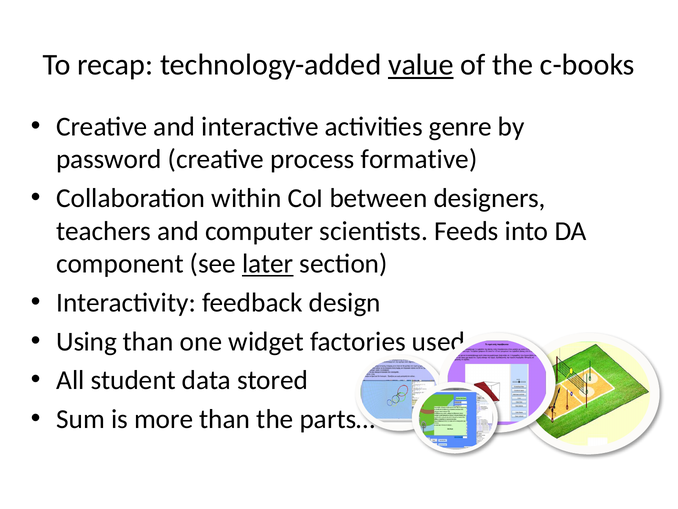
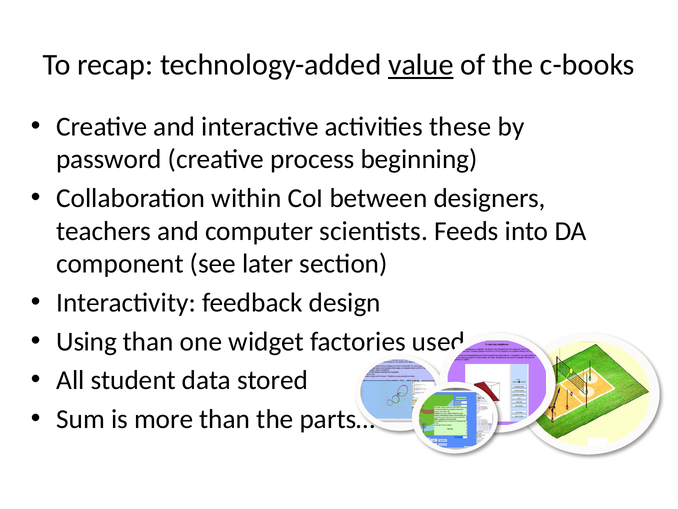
genre: genre -> these (460, 126)
formative: formative -> beginning (419, 159)
later underline: present -> none (268, 264)
